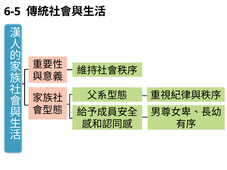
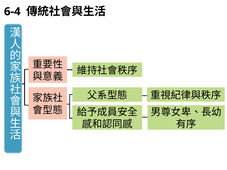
6-5: 6-5 -> 6-4 (12, 12)
